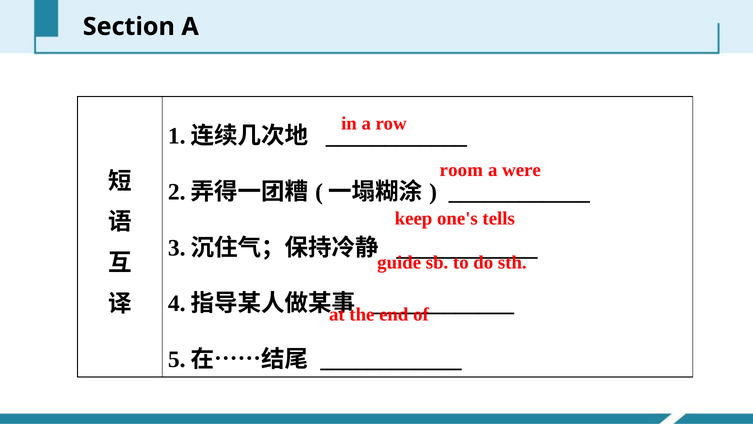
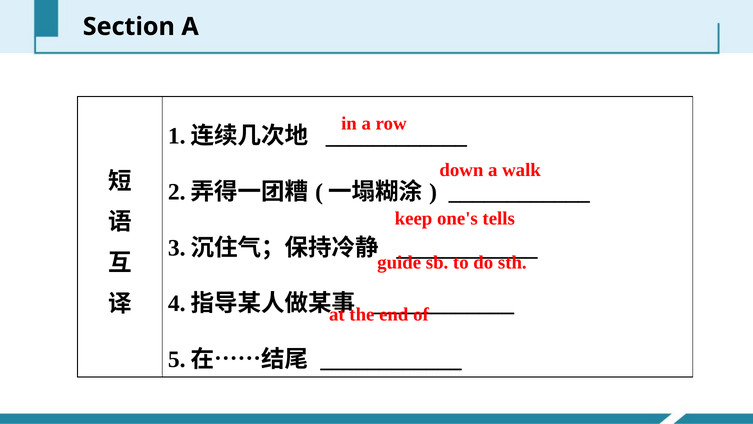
room: room -> down (461, 170)
were: were -> walk (521, 170)
